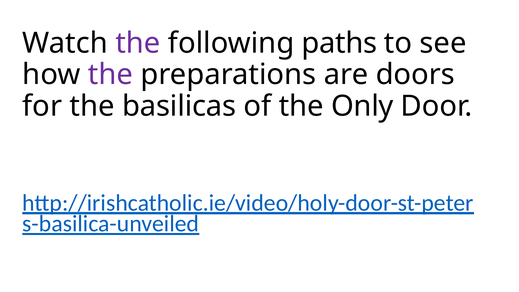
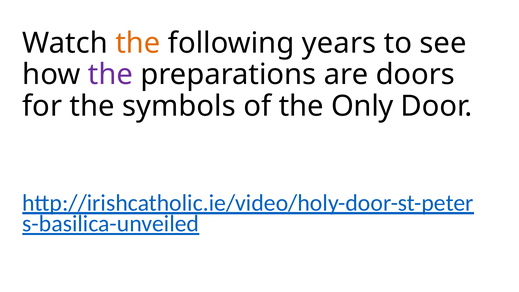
the colour: purple -> orange (138, 43)
paths: paths -> years (339, 43)
basilicas: basilicas -> symbols (179, 106)
